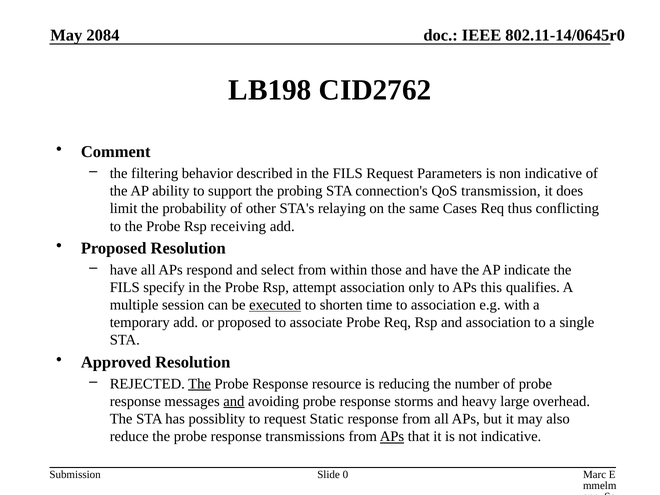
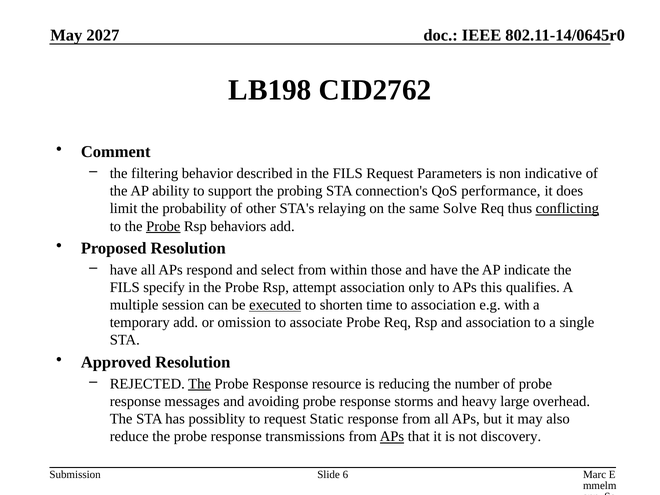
2084: 2084 -> 2027 (103, 35)
transmission: transmission -> performance (501, 191)
Cases: Cases -> Solve (460, 209)
conflicting underline: none -> present (567, 209)
Probe underline: none -> present (163, 226)
receiving: receiving -> behaviors (238, 226)
or proposed: proposed -> omission (244, 323)
and underline: present -> none (234, 401)
not indicative: indicative -> discovery (511, 437)
0: 0 -> 6 (345, 475)
